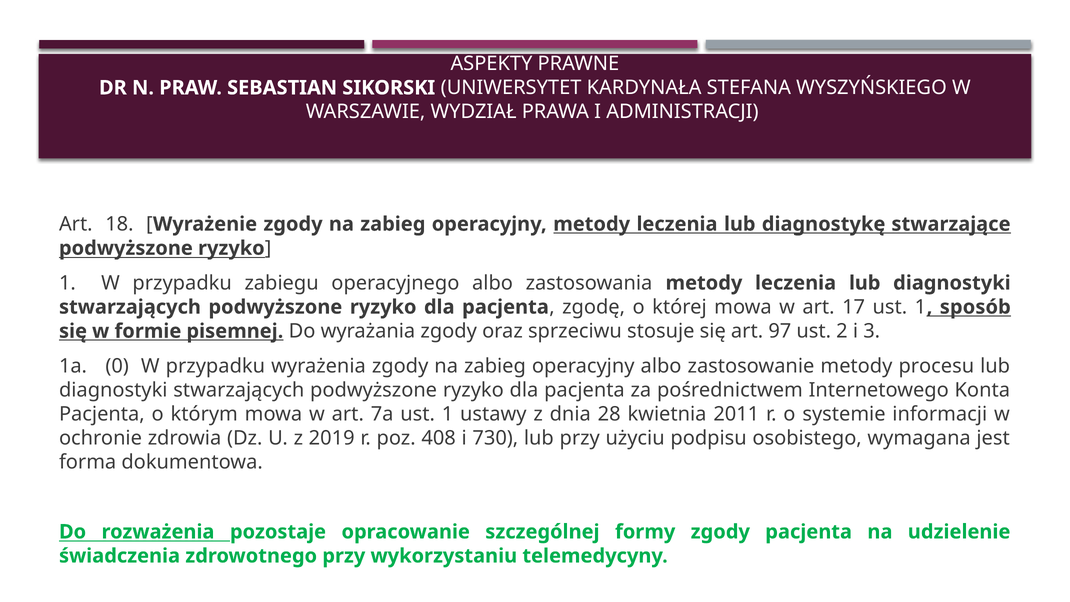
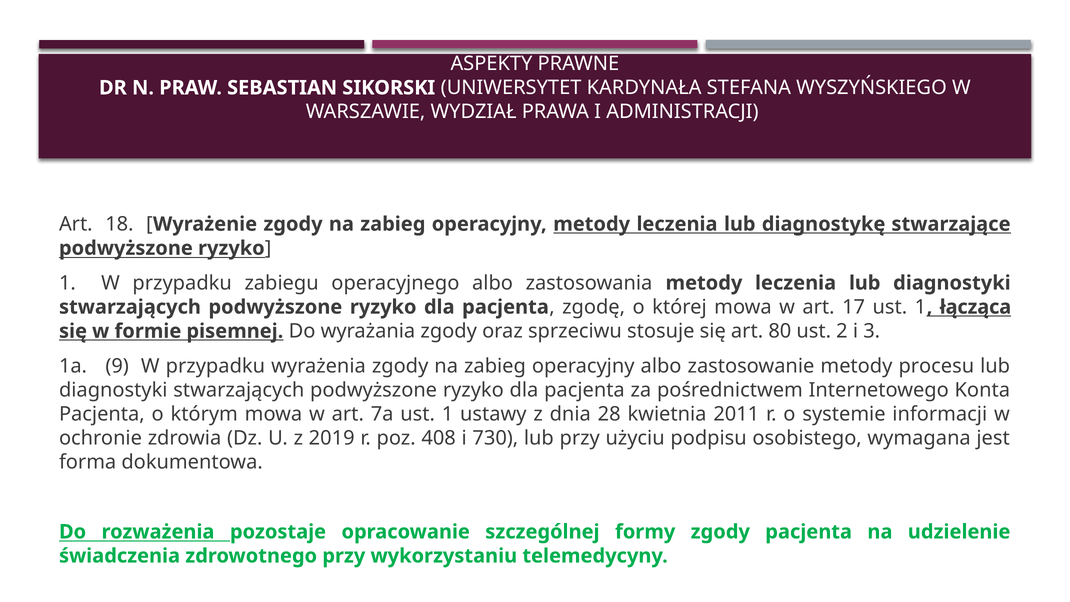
sposób: sposób -> łącząca (975, 307)
97: 97 -> 80 (780, 331)
0: 0 -> 9 (117, 366)
